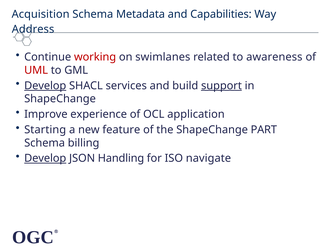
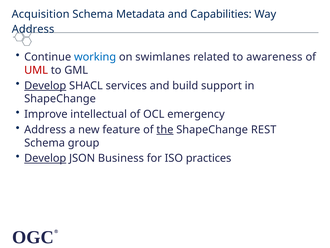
working colour: red -> blue (95, 57)
support underline: present -> none (221, 85)
experience: experience -> intellectual (99, 114)
application: application -> emergency (196, 114)
Starting: Starting -> Address (45, 129)
the underline: none -> present (165, 129)
PART: PART -> REST (264, 129)
billing: billing -> group (84, 143)
Handling: Handling -> Business (121, 158)
navigate: navigate -> practices (209, 158)
